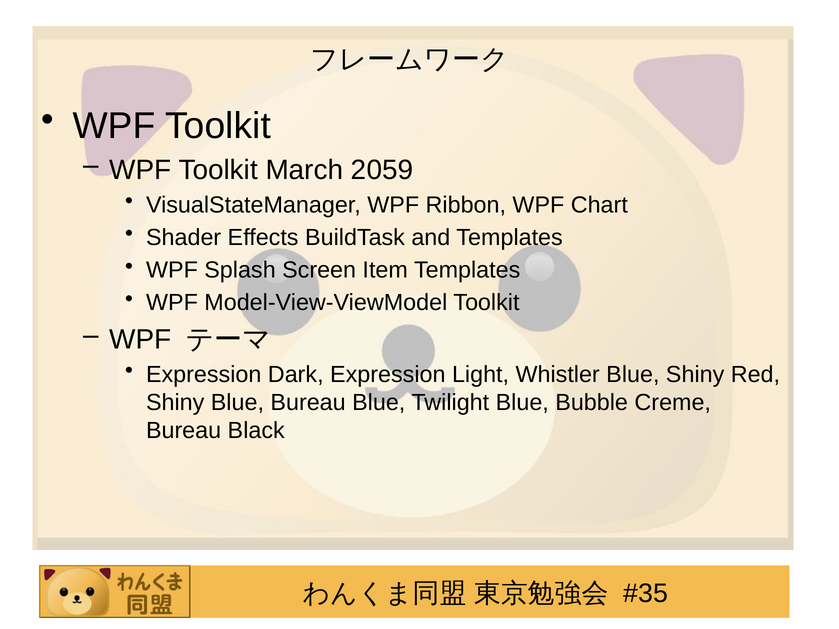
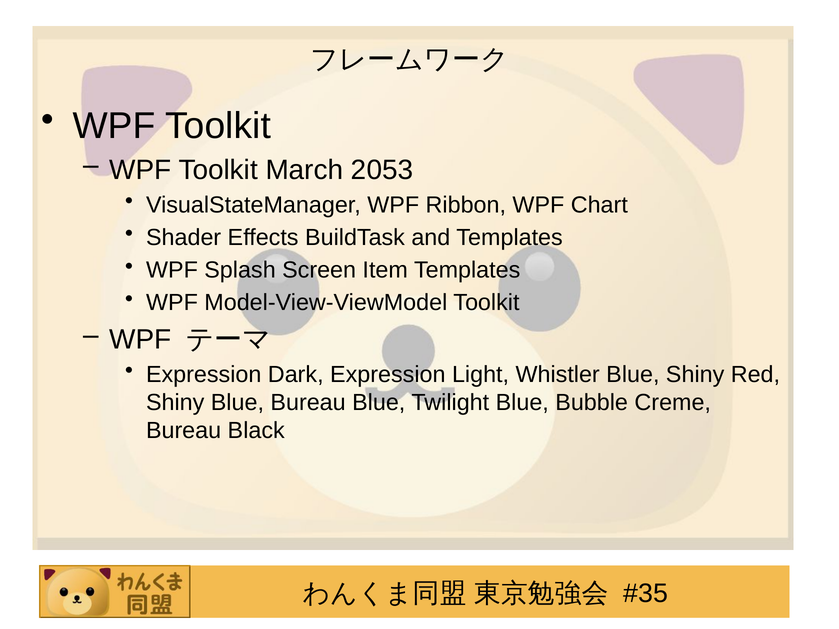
2059: 2059 -> 2053 (382, 170)
